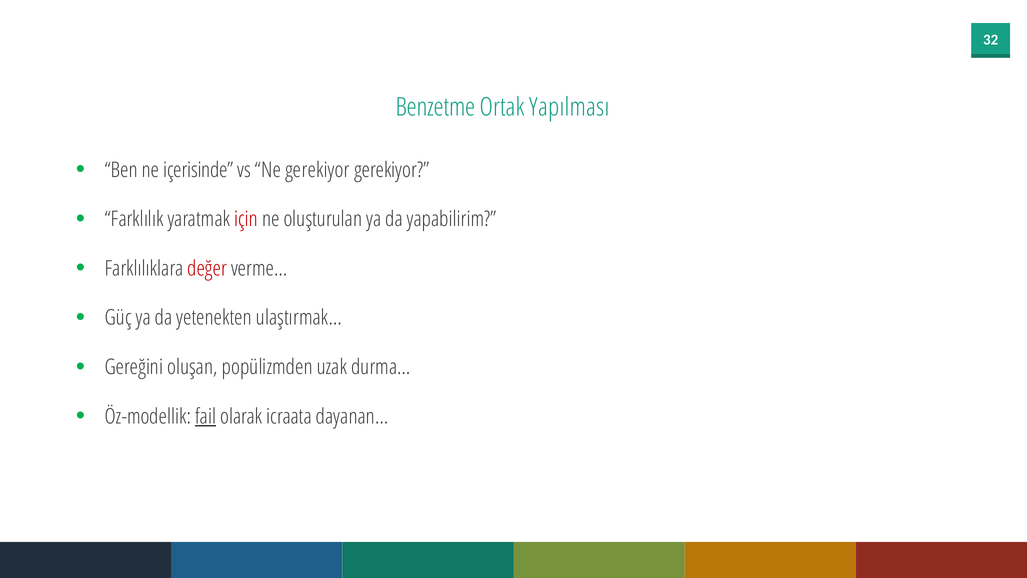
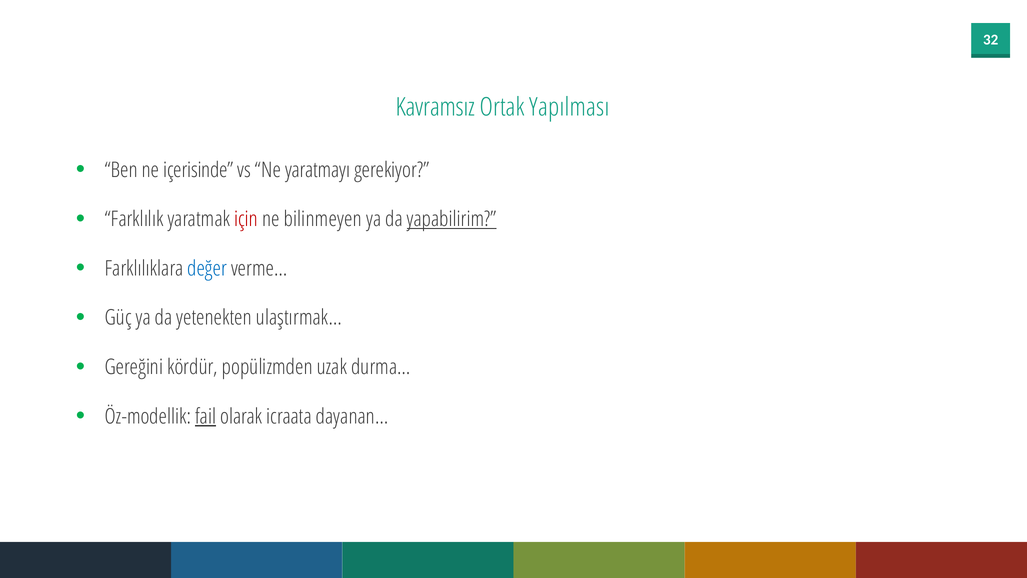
Benzetme: Benzetme -> Kavramsız (435, 107)
Ne gerekiyor: gerekiyor -> yaratmayı (318, 170)
oluşturulan: oluşturulan -> bilinmeyen (323, 219)
yapabilirim underline: none -> present (452, 219)
değer colour: red -> blue (207, 268)
oluşan: oluşan -> kördür (192, 367)
